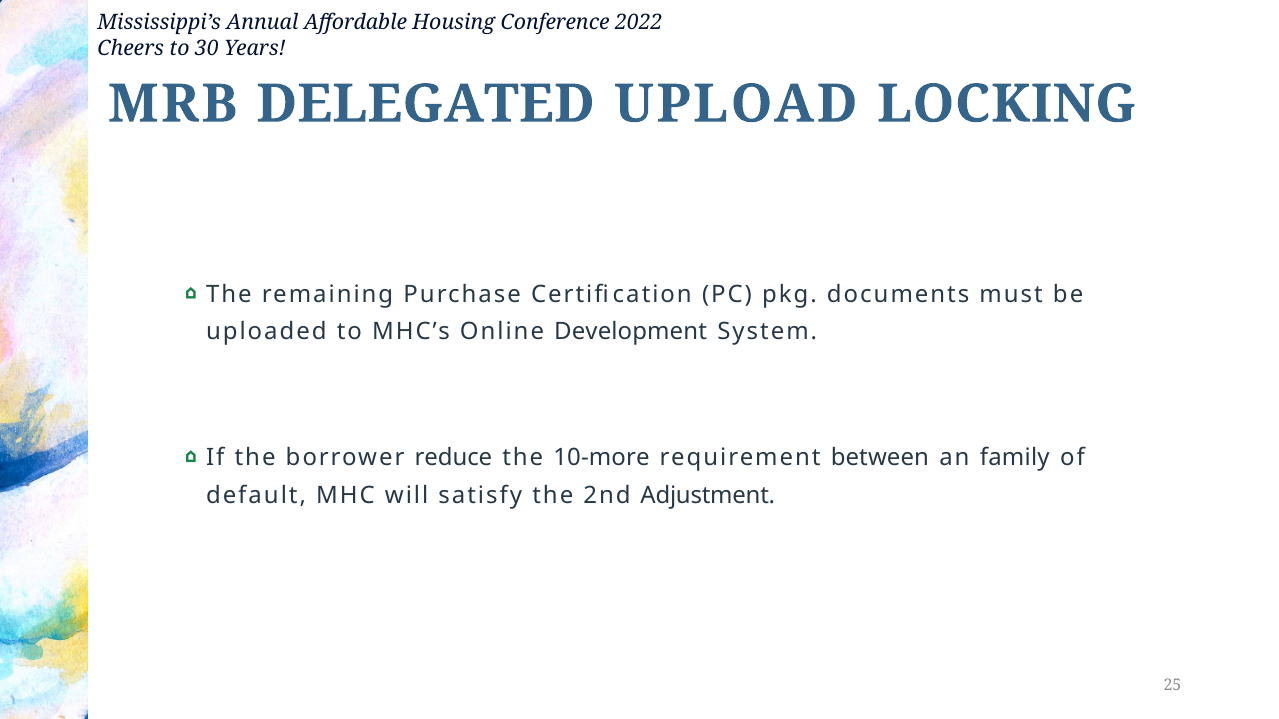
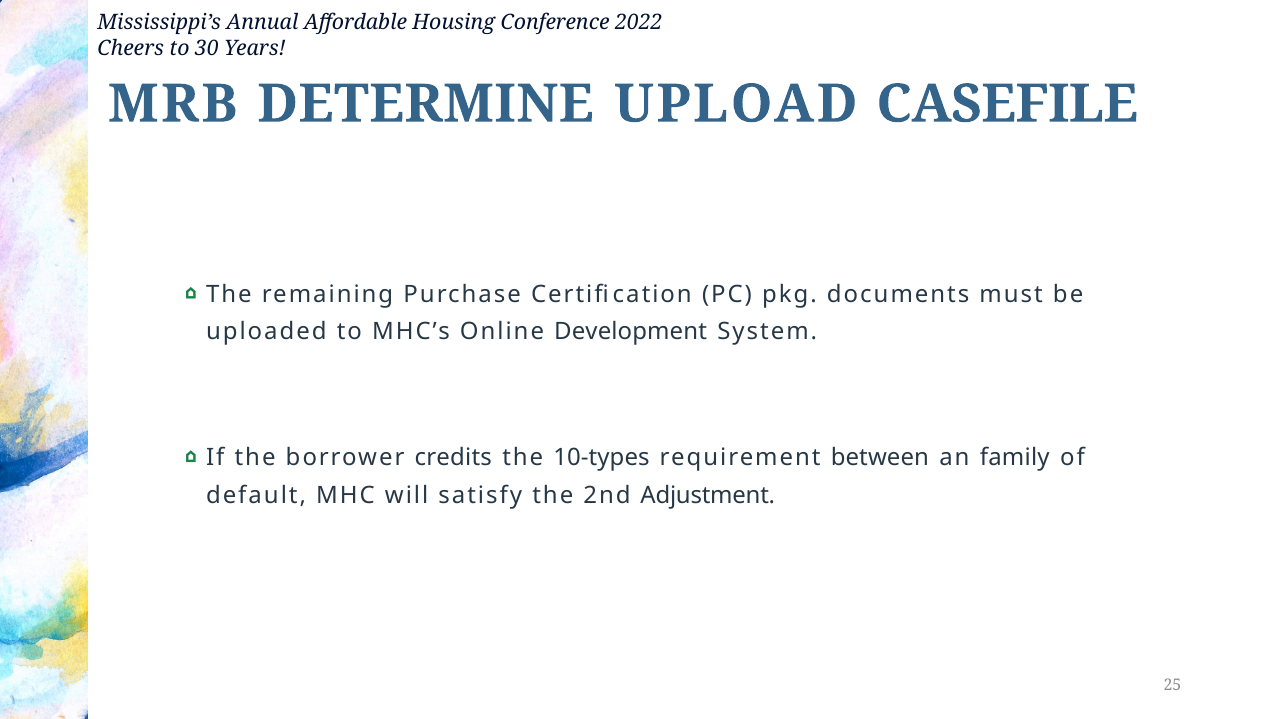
DELEGATED: DELEGATED -> DETERMINE (425, 104)
LOCKING: LOCKING -> CASEFILE (1007, 104)
reduce: reduce -> credits (453, 458)
10-more: 10-more -> 10-types (601, 458)
